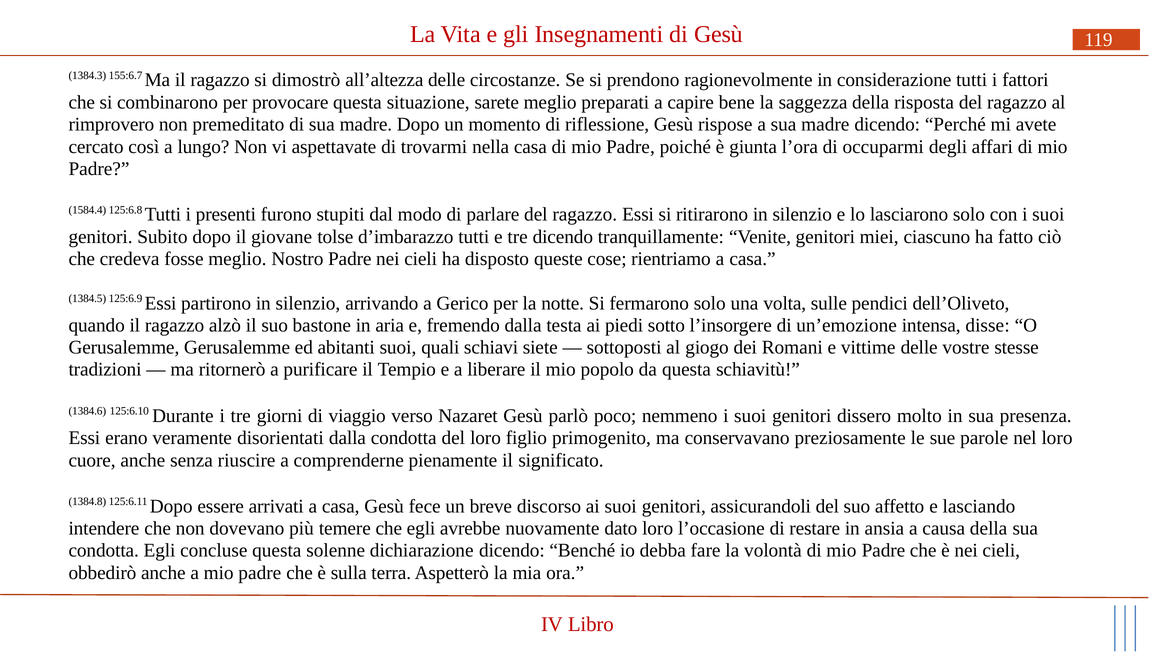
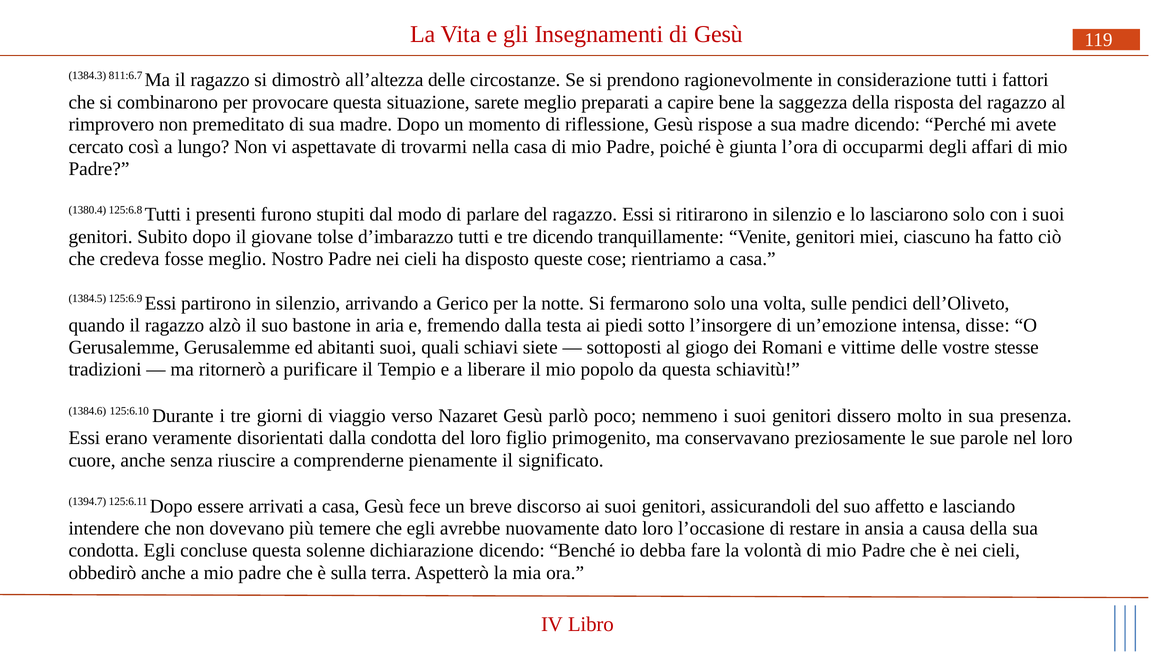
155:6.7: 155:6.7 -> 811:6.7 (126, 75)
1584.4: 1584.4 -> 1380.4 (87, 210)
1384.8: 1384.8 -> 1394.7 (87, 502)
